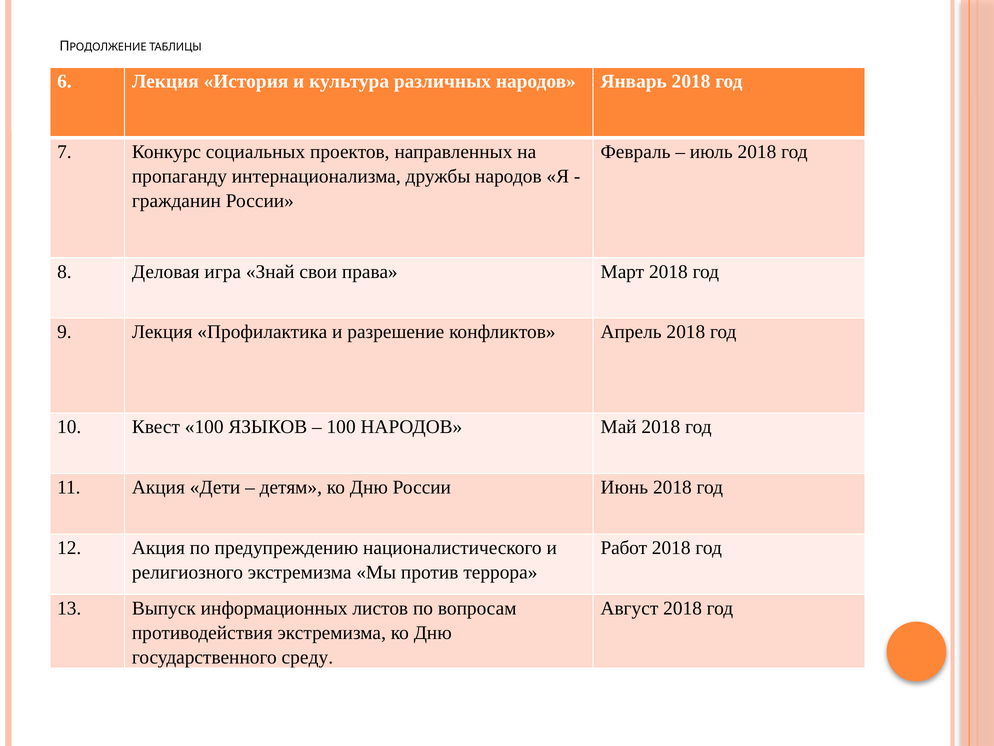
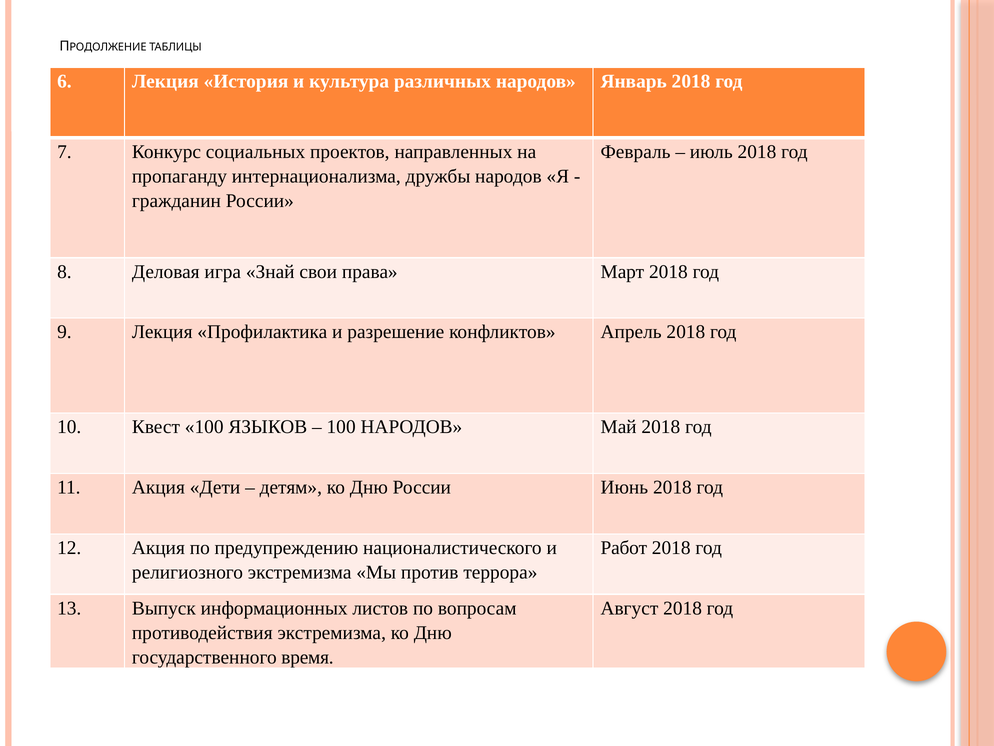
среду: среду -> время (308, 657)
